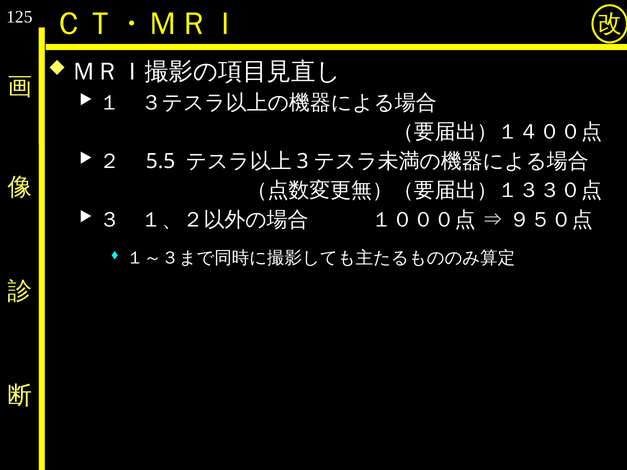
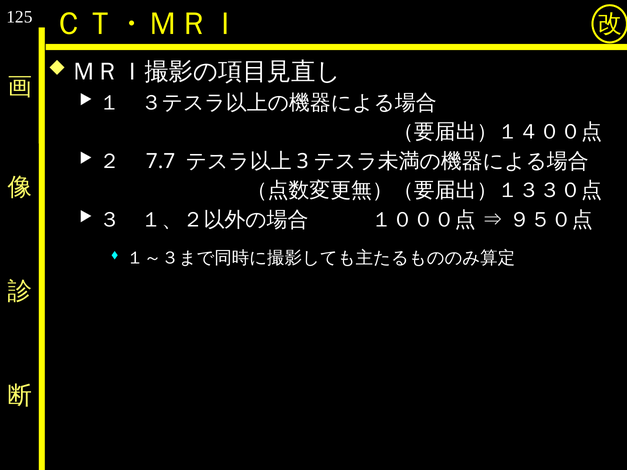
5.5: 5.5 -> 7.7 (161, 161)
